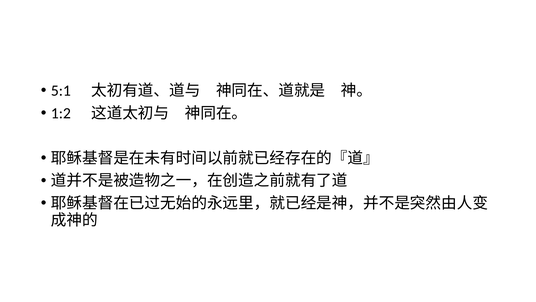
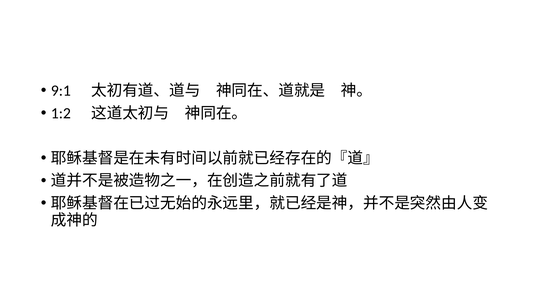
5:1: 5:1 -> 9:1 (61, 91)
